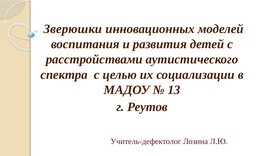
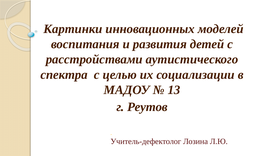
Зверюшки: Зверюшки -> Картинки (73, 29)
